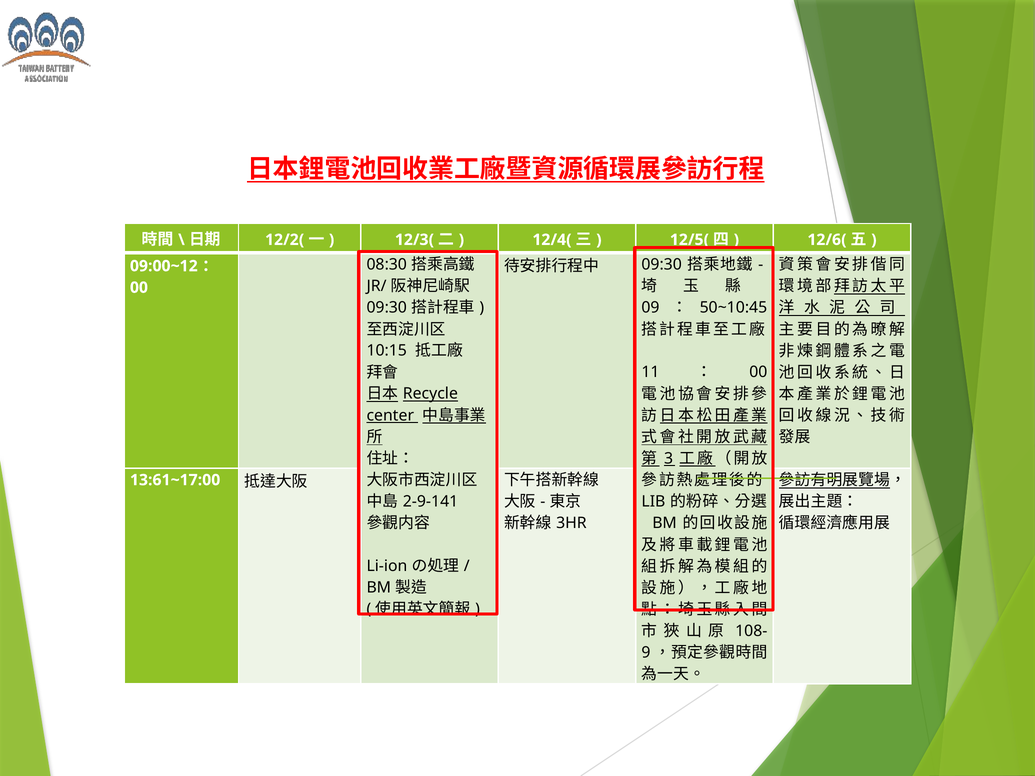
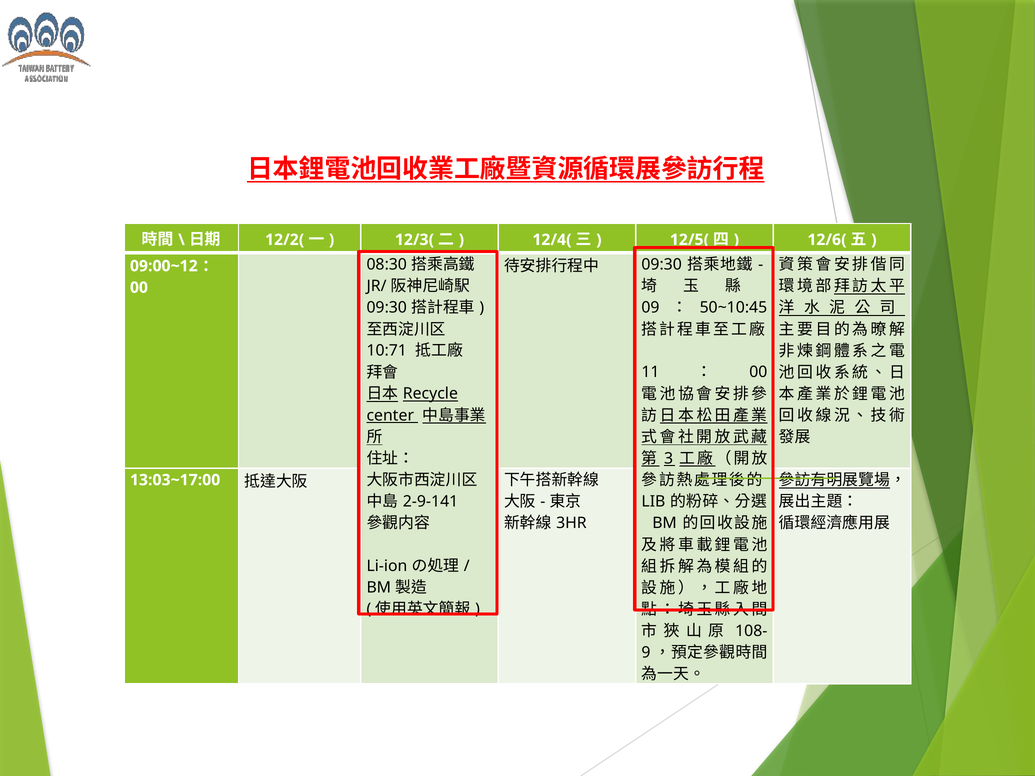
10:15: 10:15 -> 10:71 (387, 351)
13:61~17:00: 13:61~17:00 -> 13:03~17:00 (175, 480)
